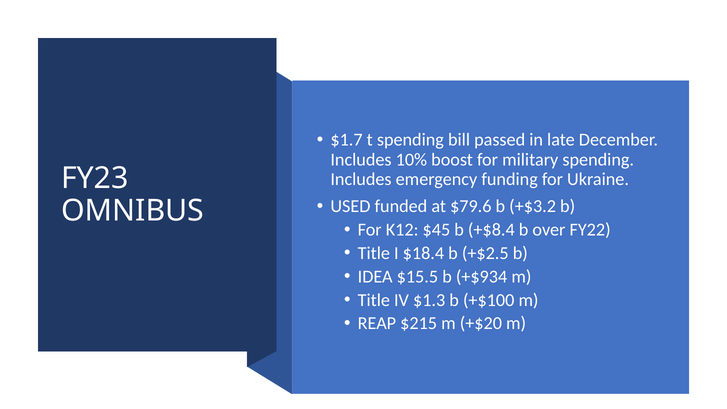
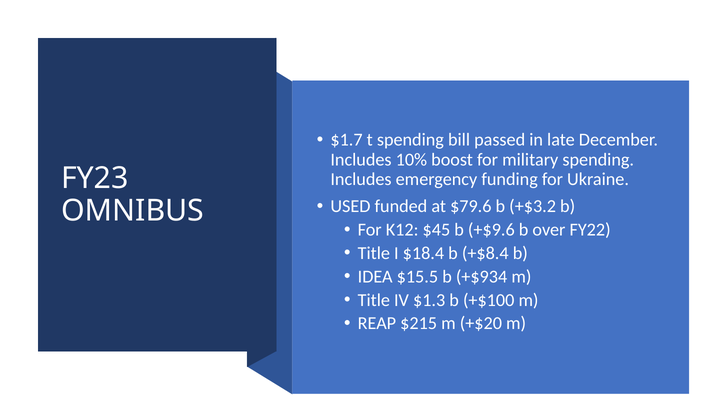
+$8.4: +$8.4 -> +$9.6 (491, 230)
+$2.5: +$2.5 -> +$8.4 (485, 253)
